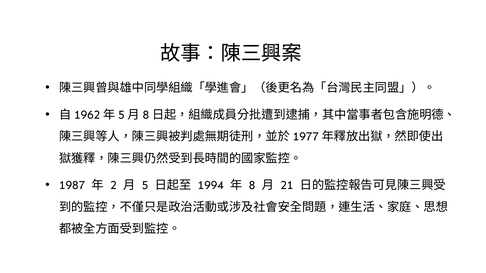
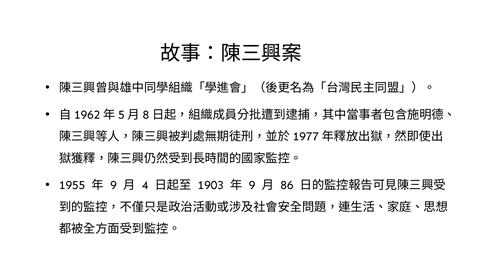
1987: 1987 -> 1955 (72, 186)
2: 2 -> 9 (113, 186)
5: 5 -> 4 (145, 186)
1994: 1994 -> 1903 (211, 186)
8: 8 -> 9 (252, 186)
21: 21 -> 86 (287, 186)
